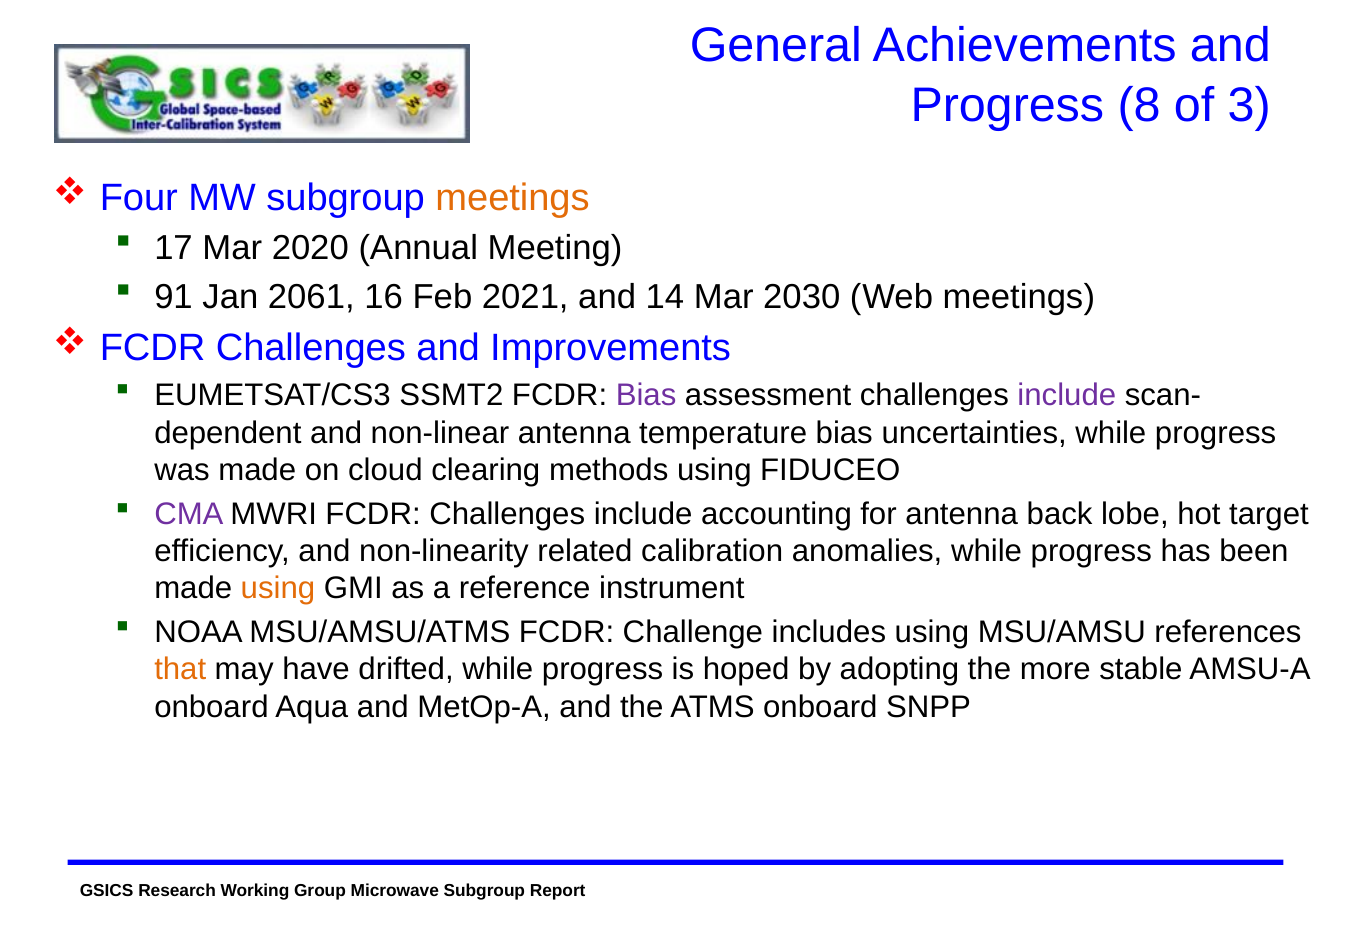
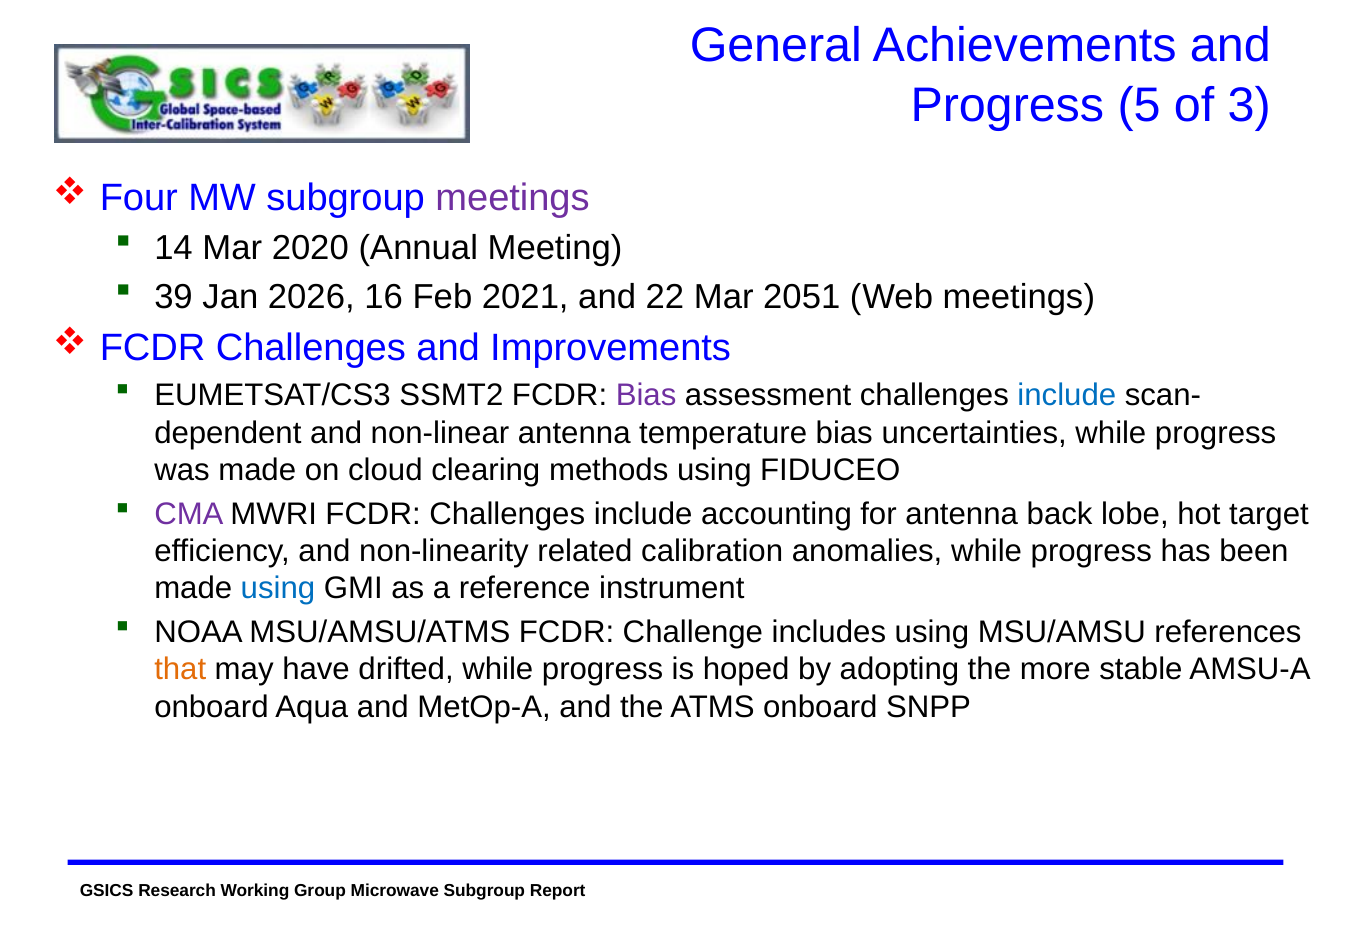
8: 8 -> 5 (1139, 105)
meetings colour: orange -> purple (513, 198)
17: 17 -> 14 (174, 248)
91: 91 -> 39 (174, 297)
2061: 2061 -> 2026 (311, 297)
14: 14 -> 22 (665, 297)
2030: 2030 -> 2051 (802, 297)
include colour: purple -> blue (1067, 396)
using colour: orange -> blue (278, 589)
